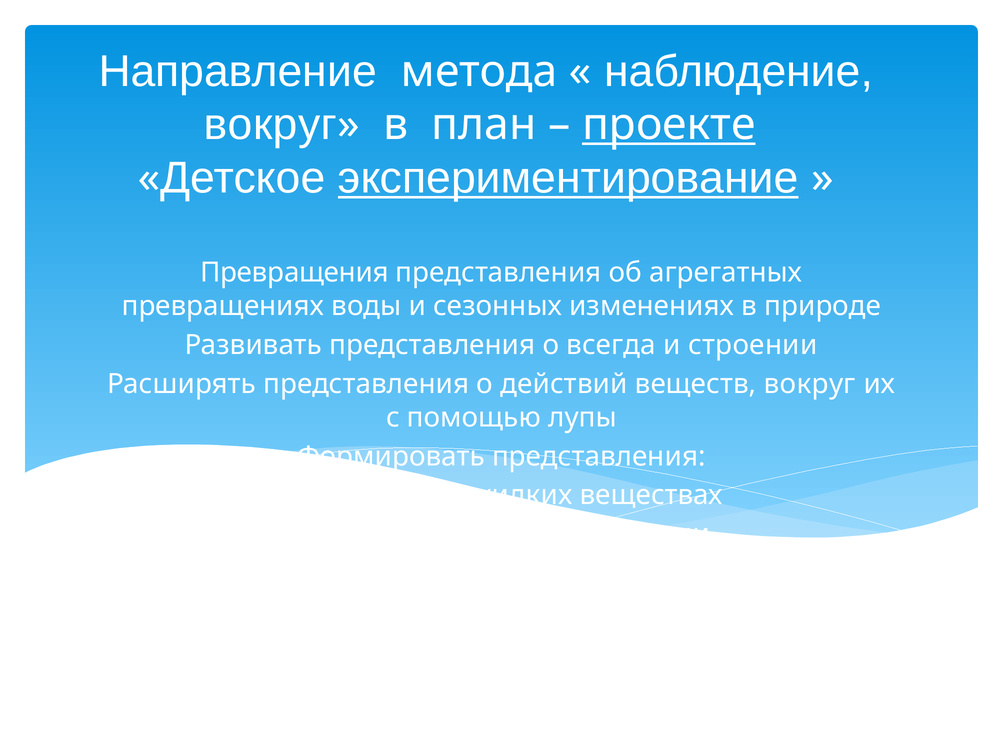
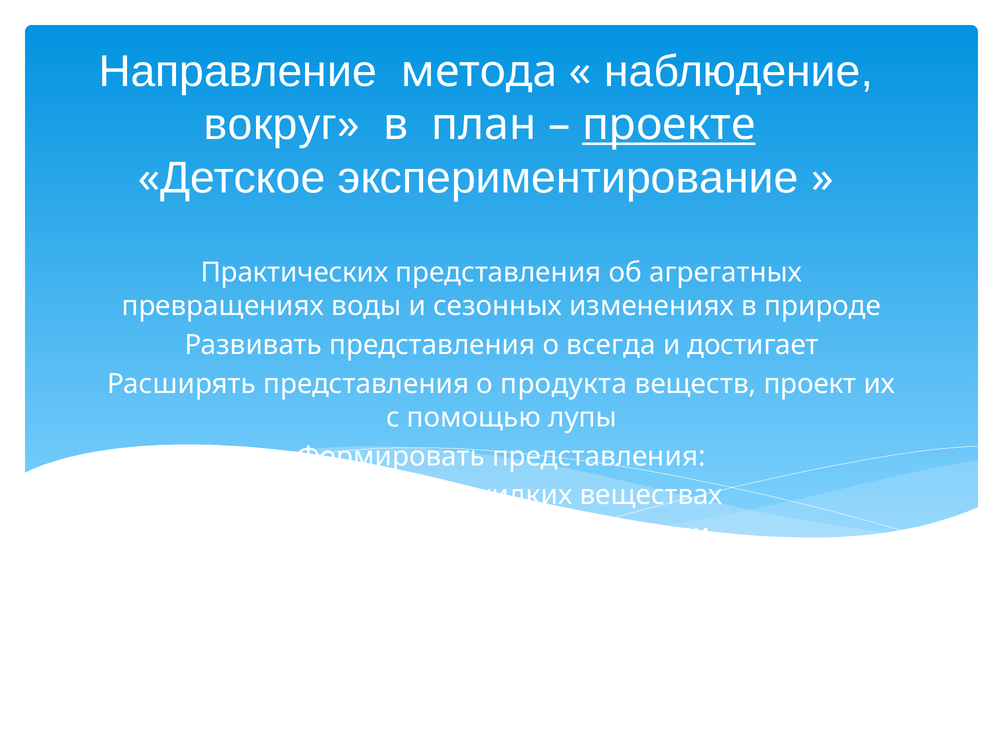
экспериментирование underline: present -> none (568, 178)
Превращения: Превращения -> Практических (294, 273)
строении: строении -> достигает (753, 345)
действий: действий -> продукта (564, 384)
веществ вокруг: вокруг -> проект (810, 384)
